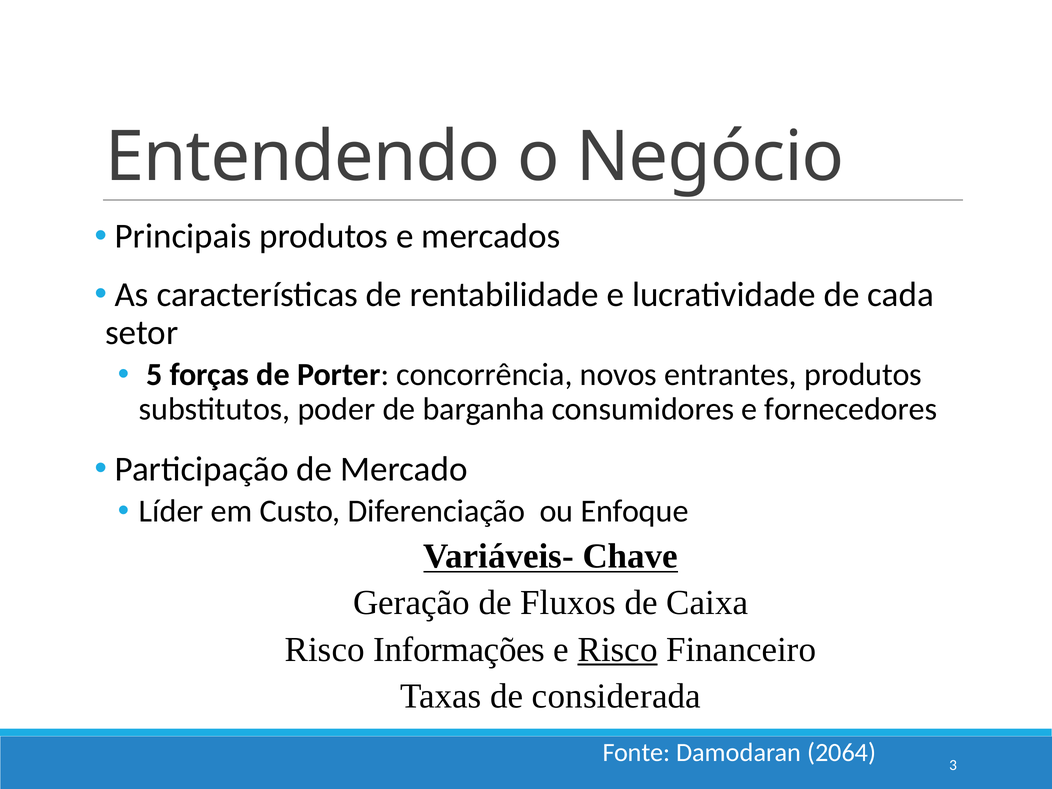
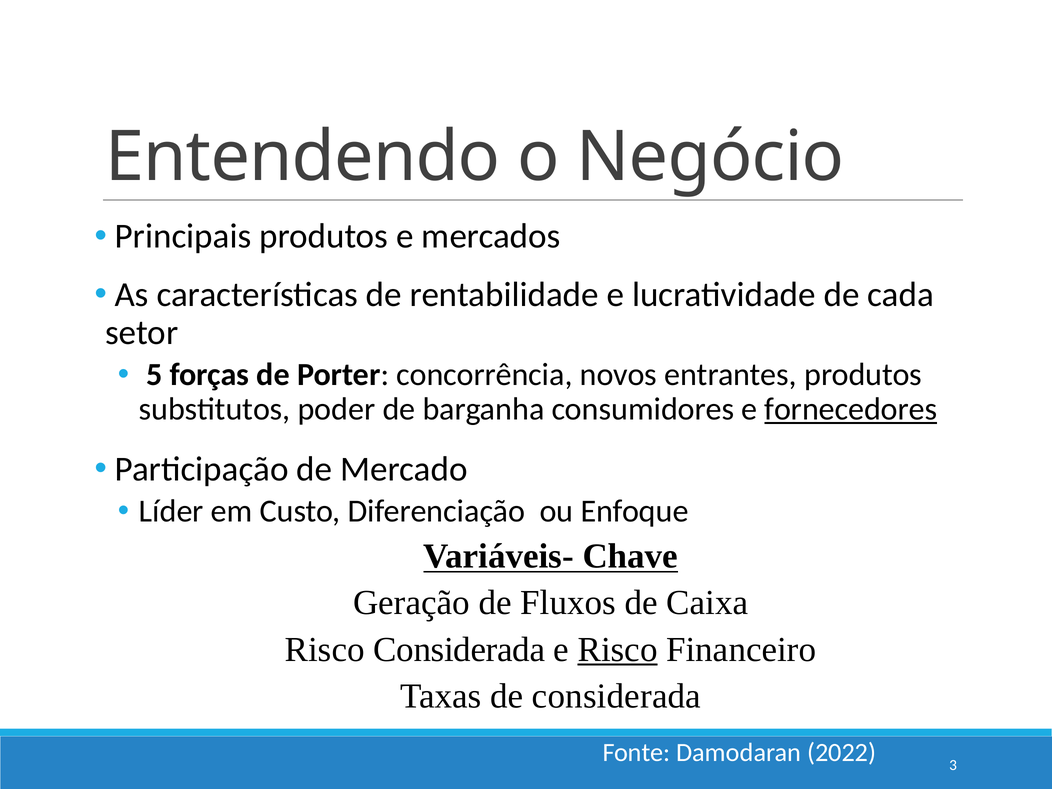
fornecedores underline: none -> present (851, 409)
Risco Informações: Informações -> Considerada (459, 650)
2064: 2064 -> 2022 (842, 752)
